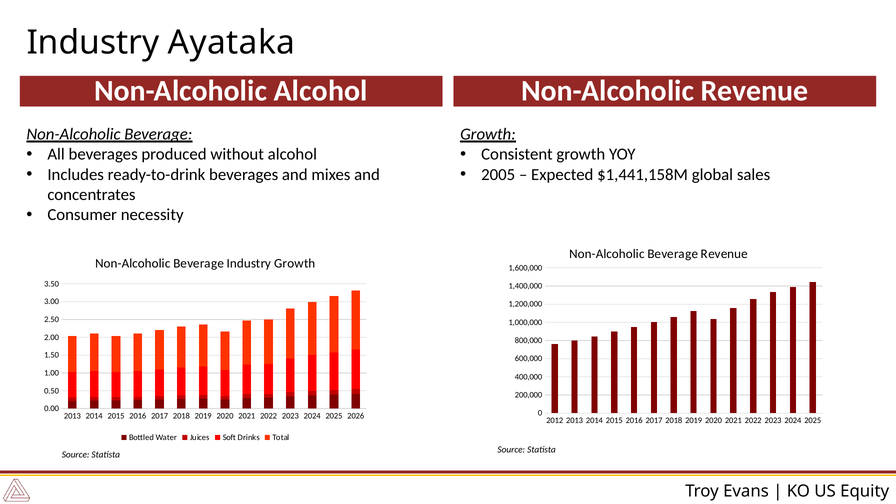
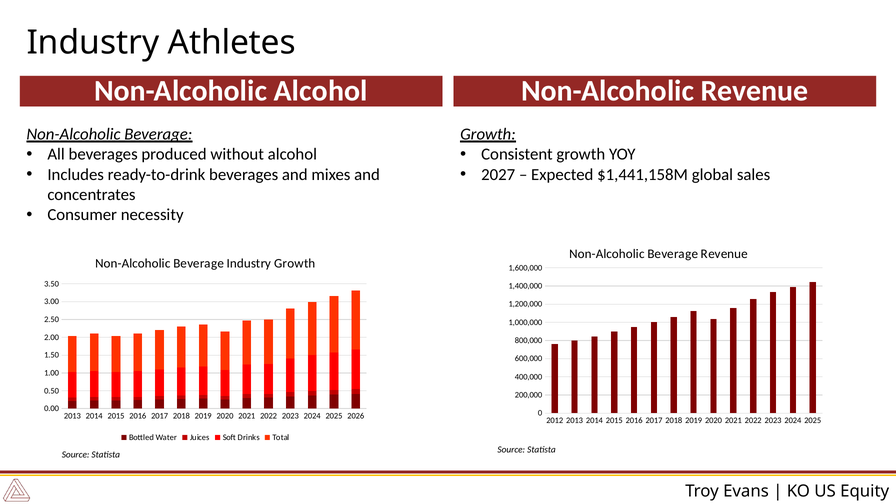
Ayataka: Ayataka -> Athletes (232, 43)
2005: 2005 -> 2027 (498, 175)
